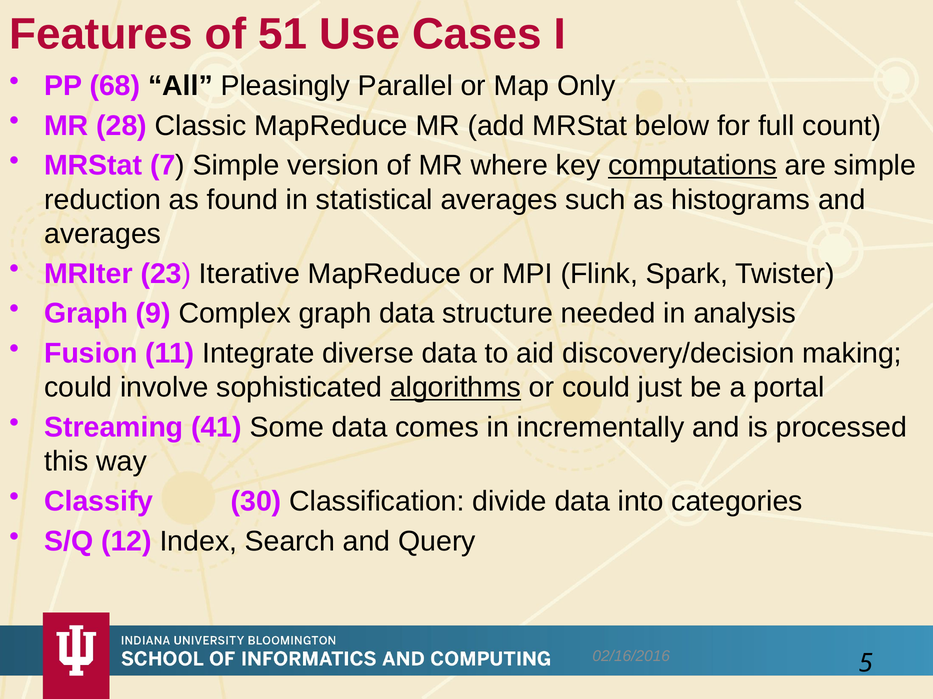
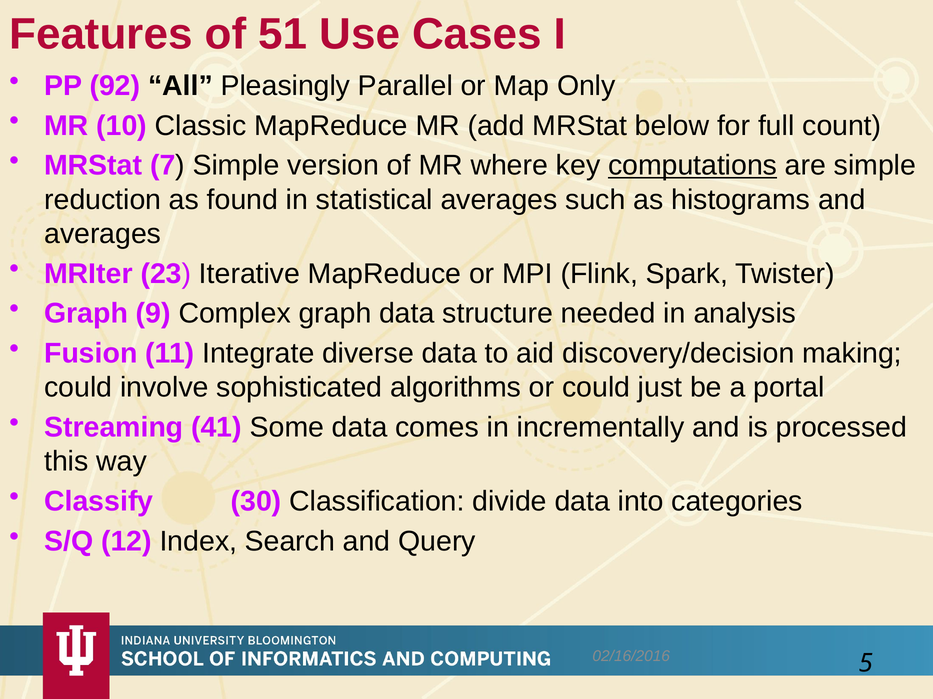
68: 68 -> 92 (115, 86)
28: 28 -> 10 (122, 126)
algorithms underline: present -> none (456, 388)
